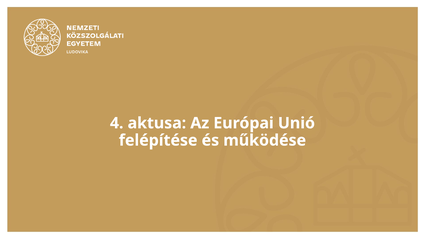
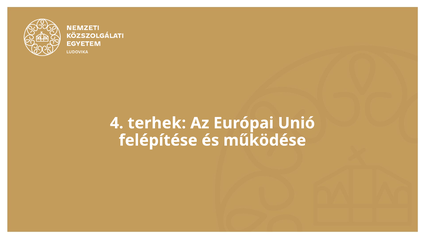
aktusa: aktusa -> terhek (157, 123)
